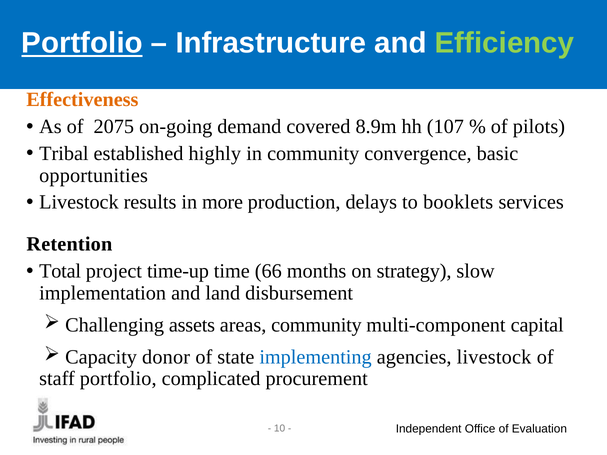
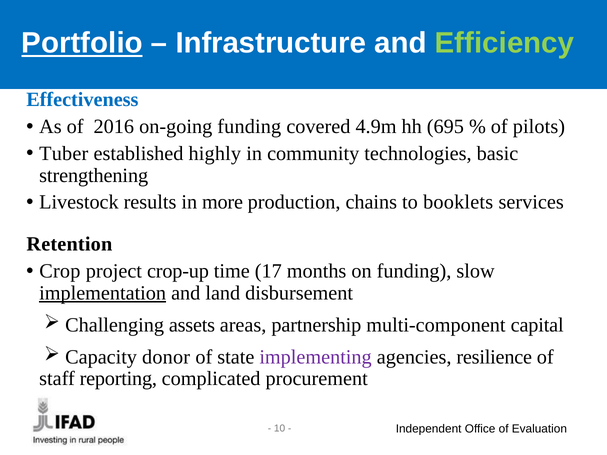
Effectiveness colour: orange -> blue (82, 100)
2075: 2075 -> 2016 (114, 127)
on-going demand: demand -> funding (249, 127)
8.9m: 8.9m -> 4.9m (376, 127)
107: 107 -> 695 (445, 127)
Tribal: Tribal -> Tuber (64, 154)
convergence: convergence -> technologies (418, 154)
opportunities: opportunities -> strengthening (94, 175)
delays: delays -> chains (371, 202)
Total: Total -> Crop (60, 271)
time-up: time-up -> crop-up (178, 271)
66: 66 -> 17 (268, 271)
on strategy: strategy -> funding (414, 271)
implementation underline: none -> present (103, 293)
areas community: community -> partnership (316, 325)
implementing colour: blue -> purple (316, 357)
agencies livestock: livestock -> resilience (494, 357)
staff portfolio: portfolio -> reporting (118, 379)
